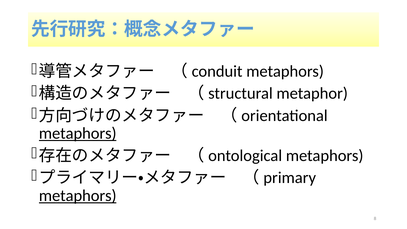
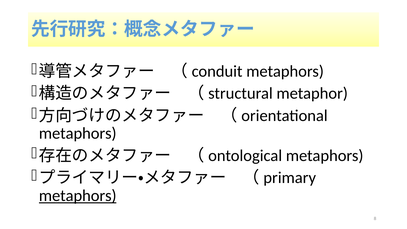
metaphors underline: present -> none (78, 133)
